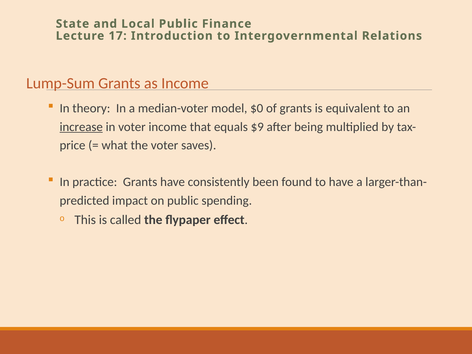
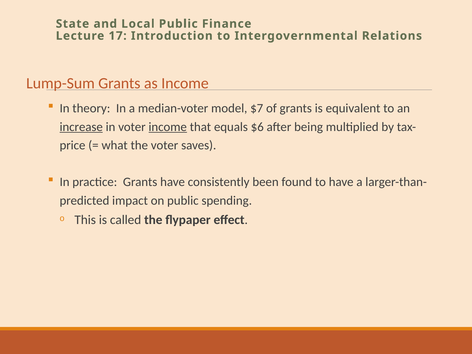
$0: $0 -> $7 (257, 108)
income underline: none -> present (168, 127)
$9: $9 -> $6 (257, 127)
